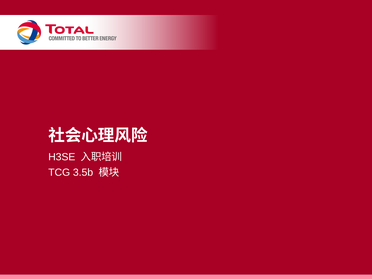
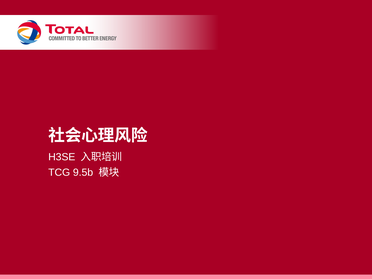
3.5b: 3.5b -> 9.5b (83, 172)
